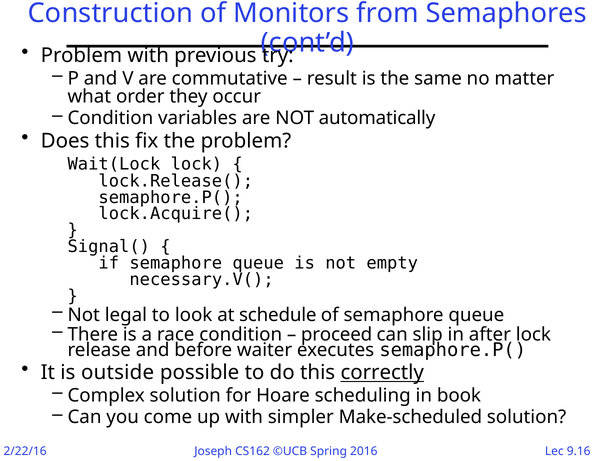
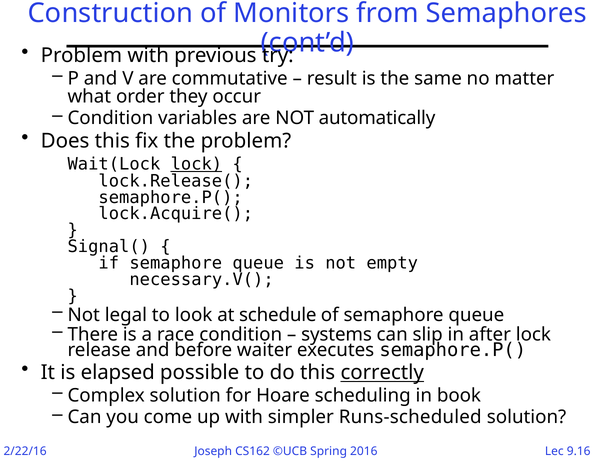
lock underline: none -> present (196, 164)
proceed: proceed -> systems (337, 335)
outside: outside -> elapsed (118, 373)
Make-scheduled: Make-scheduled -> Runs-scheduled (410, 417)
